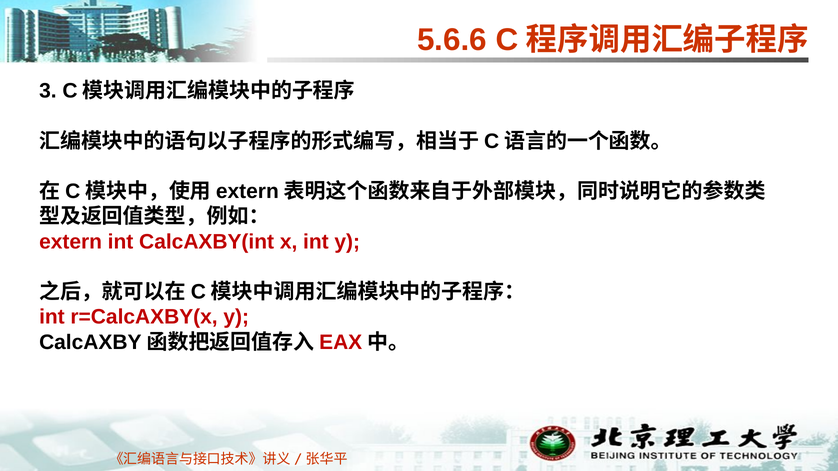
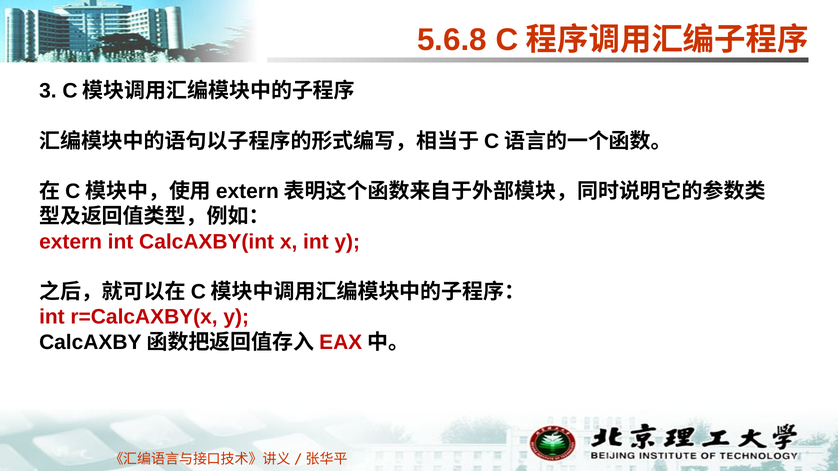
5.6.6: 5.6.6 -> 5.6.8 (452, 40)
